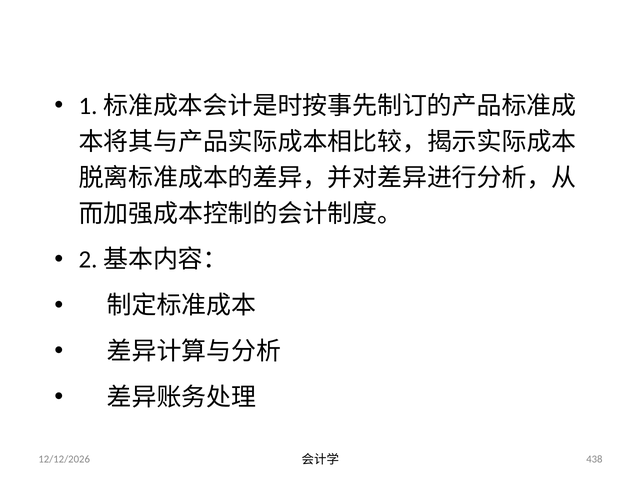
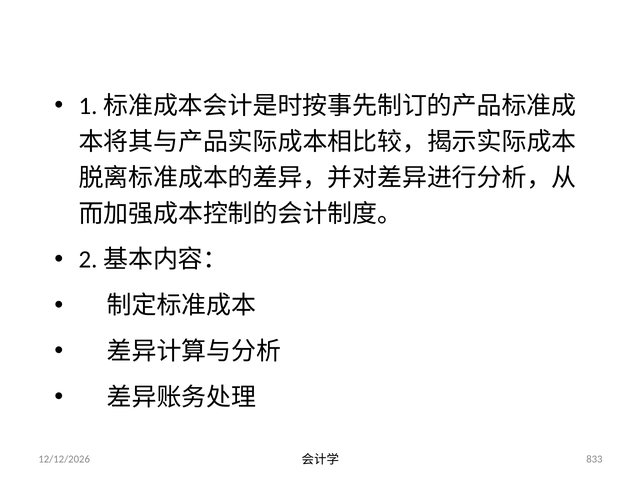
438: 438 -> 833 (594, 459)
